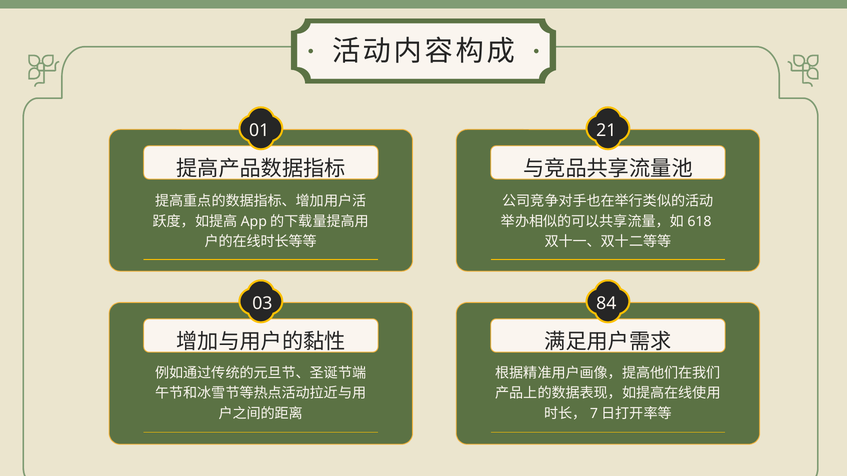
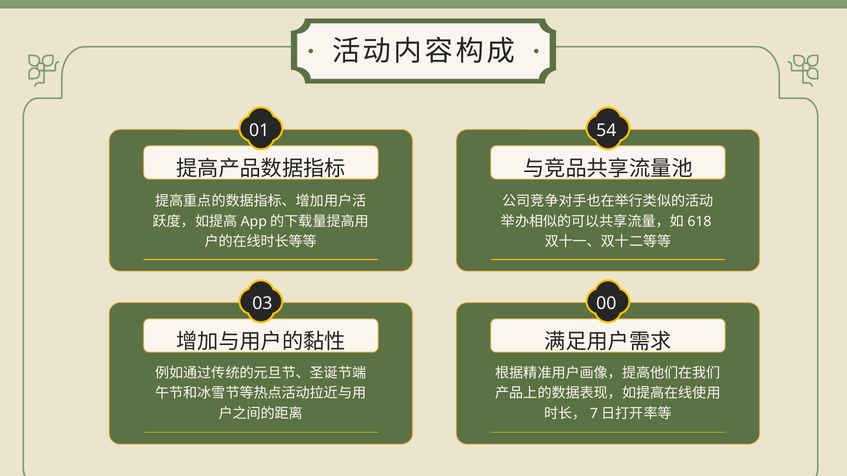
21: 21 -> 54 (606, 131)
84: 84 -> 00 (606, 304)
